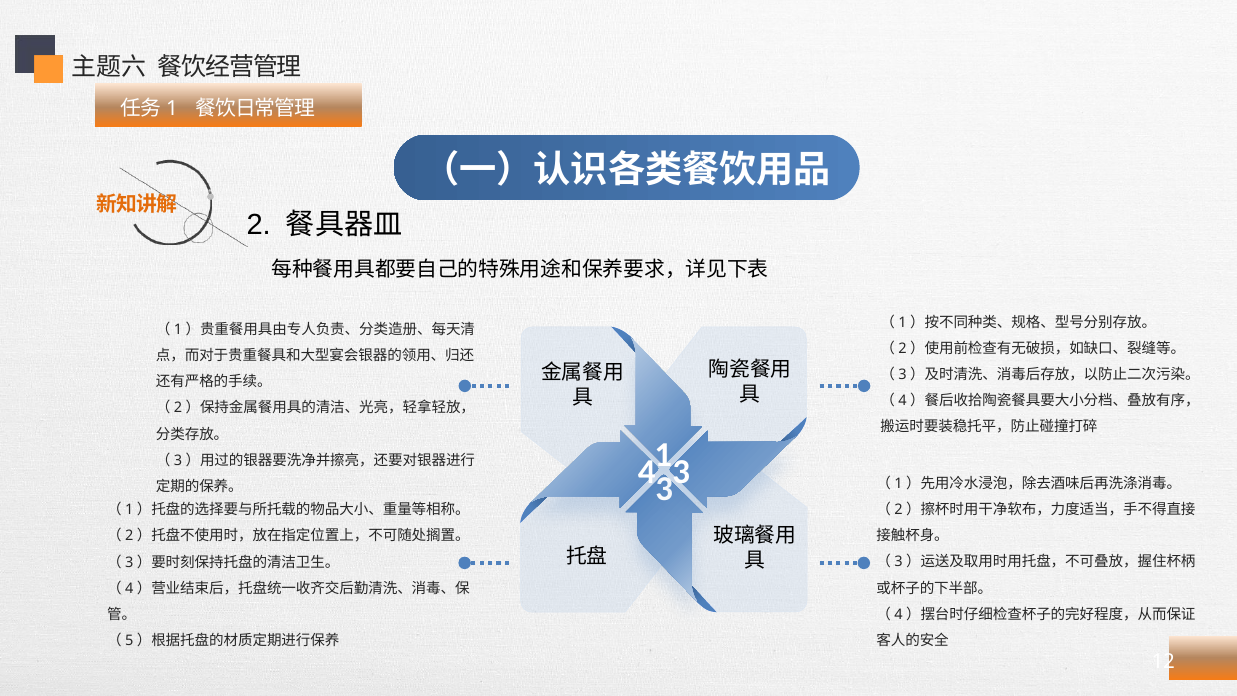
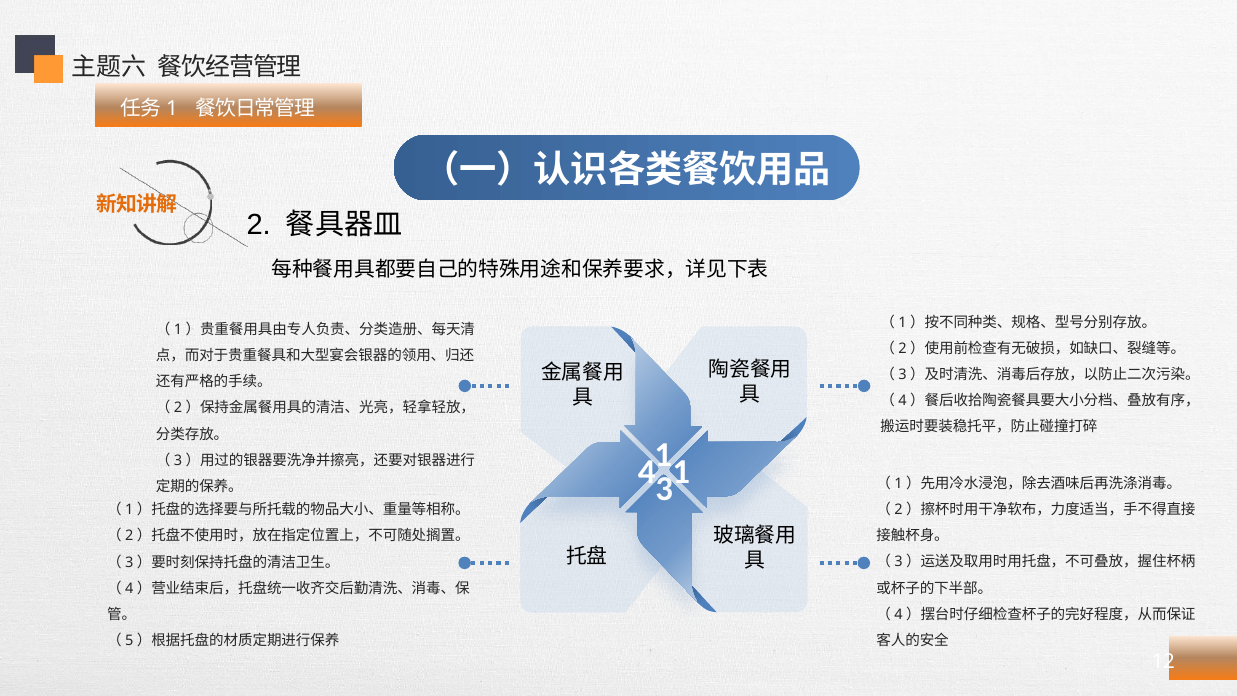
3: 3 -> 1 (681, 472)
